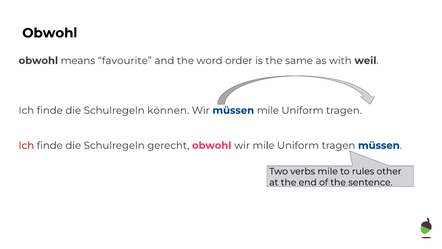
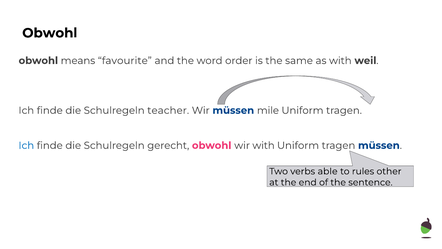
können: können -> teacher (168, 110)
Ich colour: red -> blue (26, 145)
wir mile: mile -> with (264, 145)
verbs mile: mile -> able (328, 171)
